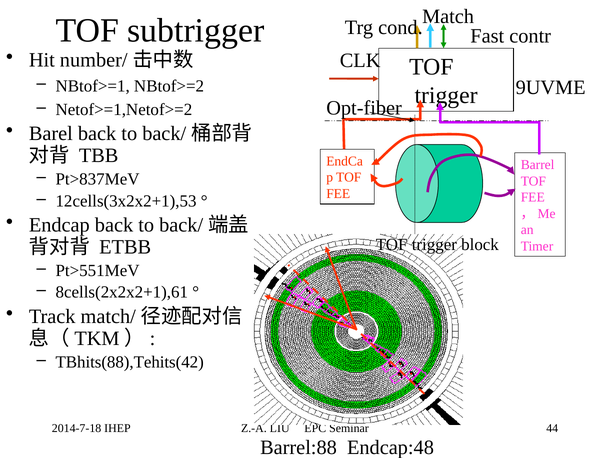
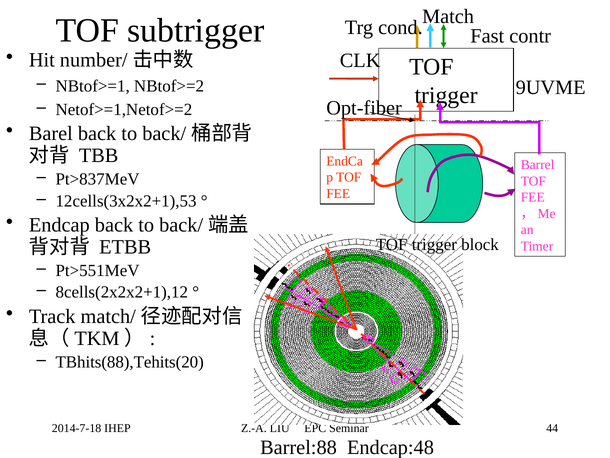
8cells(2x2x2+1),61: 8cells(2x2x2+1),61 -> 8cells(2x2x2+1),12 (122, 292)
TBhits(88),Tehits(42: TBhits(88),Tehits(42 -> TBhits(88),Tehits(20 (130, 362)
